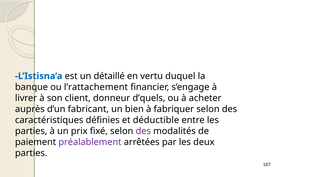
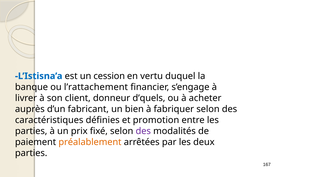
détaillé: détaillé -> cession (109, 76)
déductible: déductible -> promotion (156, 120)
préalablement colour: purple -> orange (90, 142)
